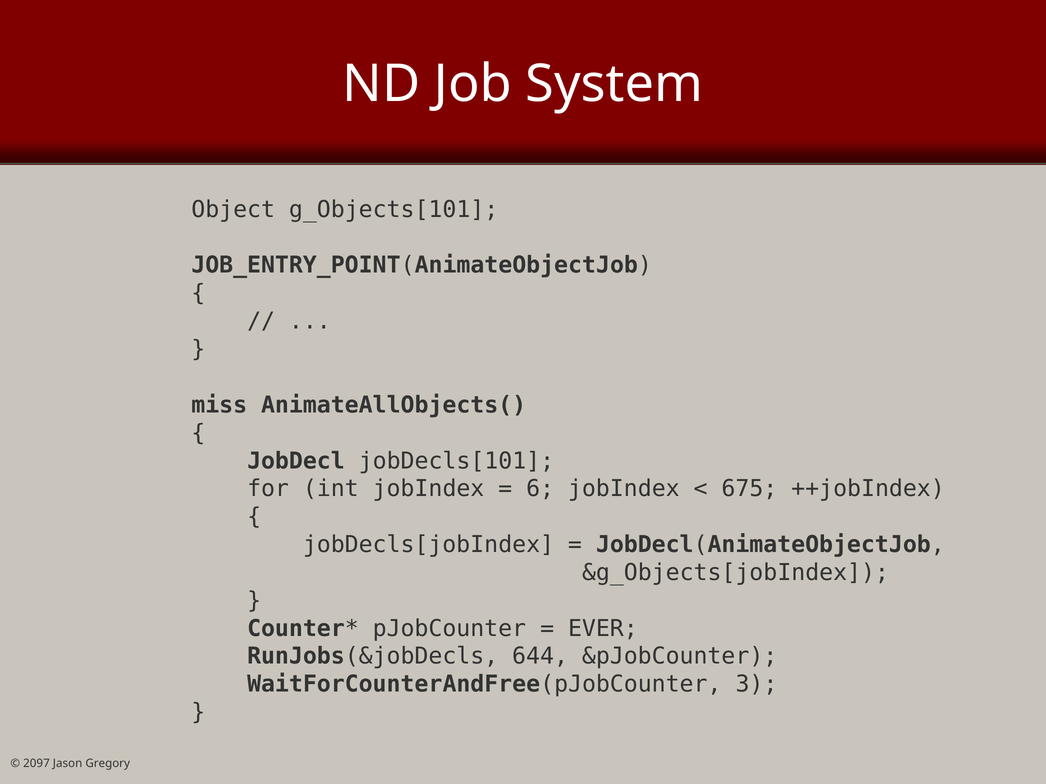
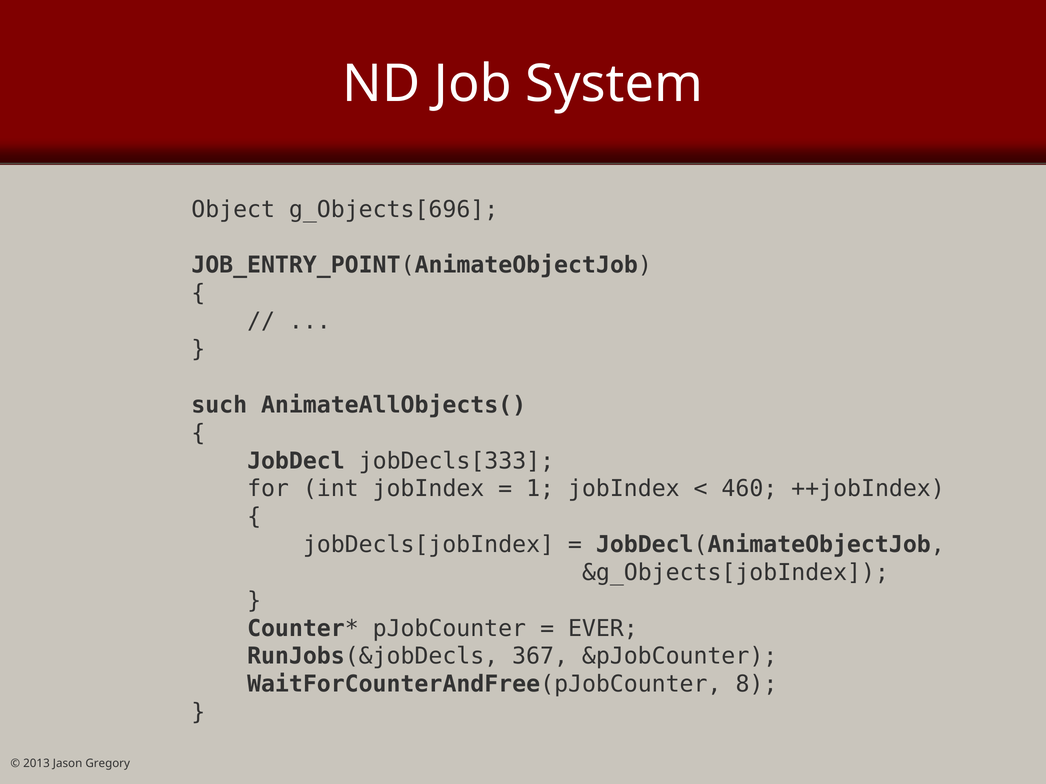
g_Objects[101: g_Objects[101 -> g_Objects[696 (394, 209)
miss: miss -> such (219, 405)
jobDecls[101: jobDecls[101 -> jobDecls[333 (456, 461)
6: 6 -> 1 (540, 489)
675: 675 -> 460 (749, 489)
644: 644 -> 367 (540, 657)
3: 3 -> 8 (756, 685)
2097: 2097 -> 2013 (36, 764)
